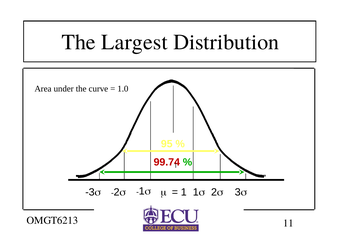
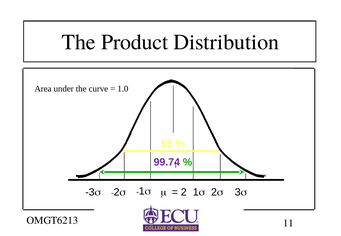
Largest: Largest -> Product (135, 42)
99.74 colour: red -> purple (167, 162)
1: 1 -> 2 (184, 192)
